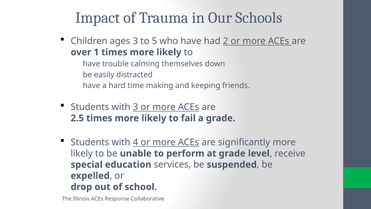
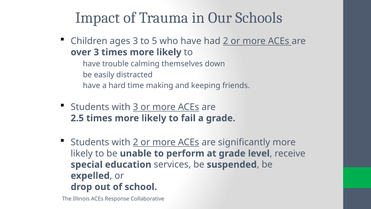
over 1: 1 -> 3 (96, 52)
with 4: 4 -> 2 (136, 142)
